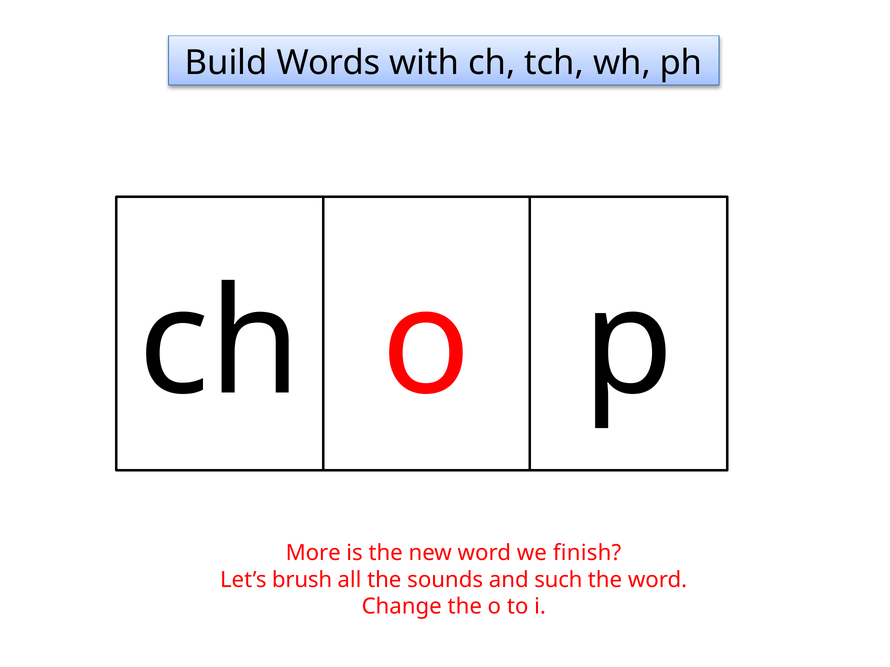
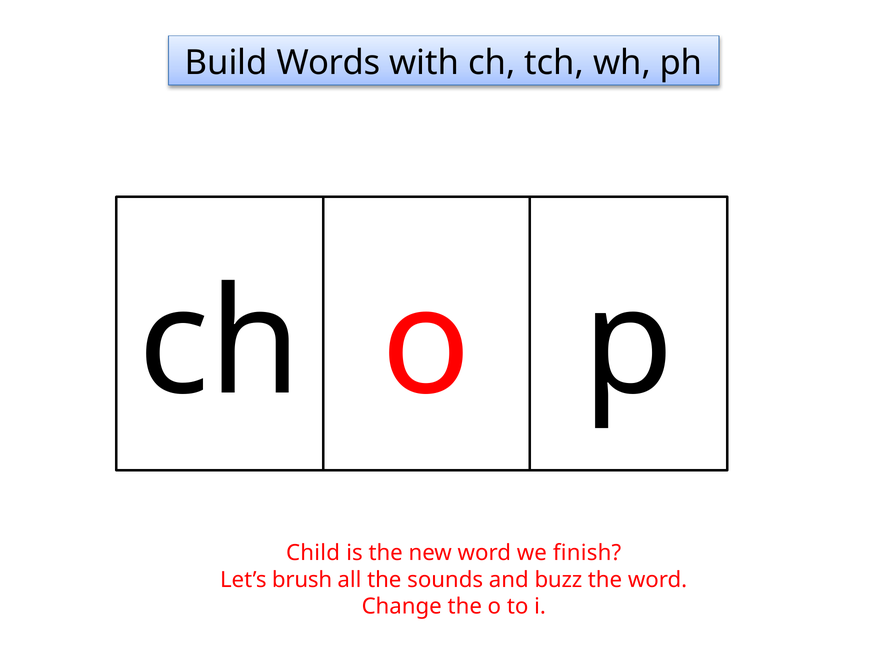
More: More -> Child (313, 553)
such: such -> buzz (558, 580)
